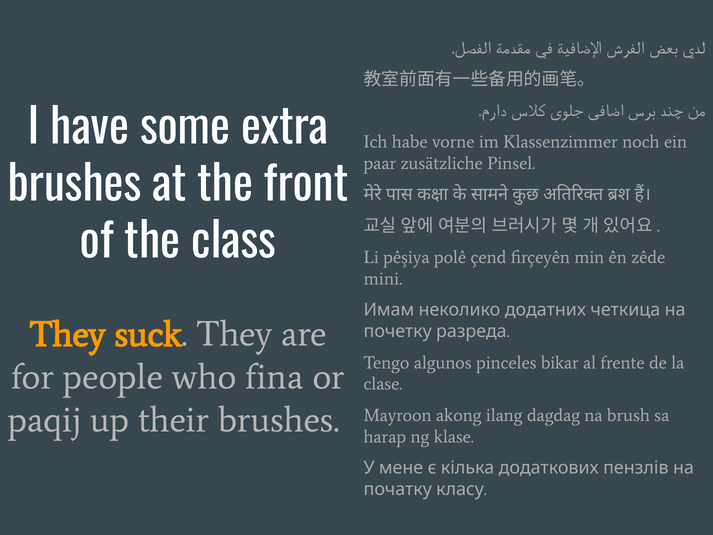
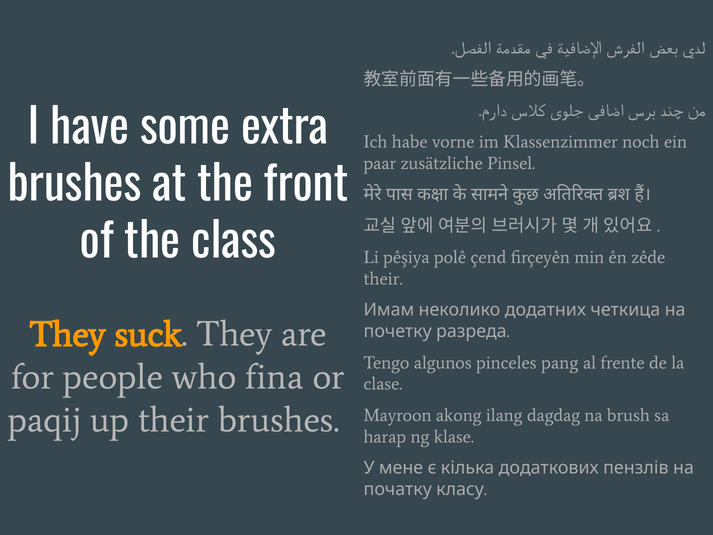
mini: mini -> their (383, 279)
bikar: bikar -> pang (560, 362)
